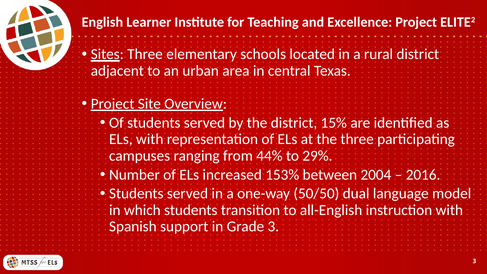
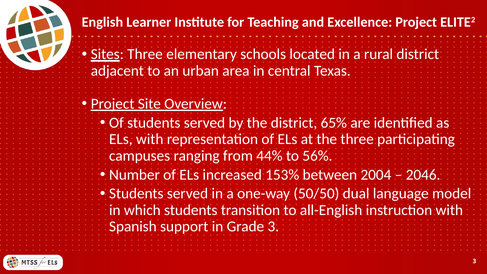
15%: 15% -> 65% (334, 123)
29%: 29% -> 56% (317, 156)
2016: 2016 -> 2046 (423, 175)
